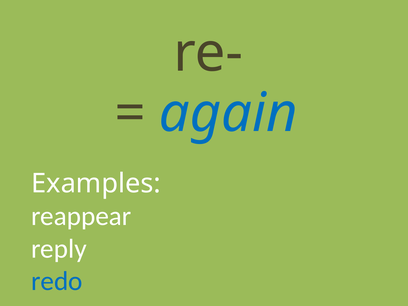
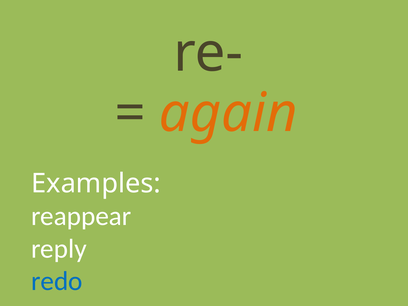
again colour: blue -> orange (228, 113)
